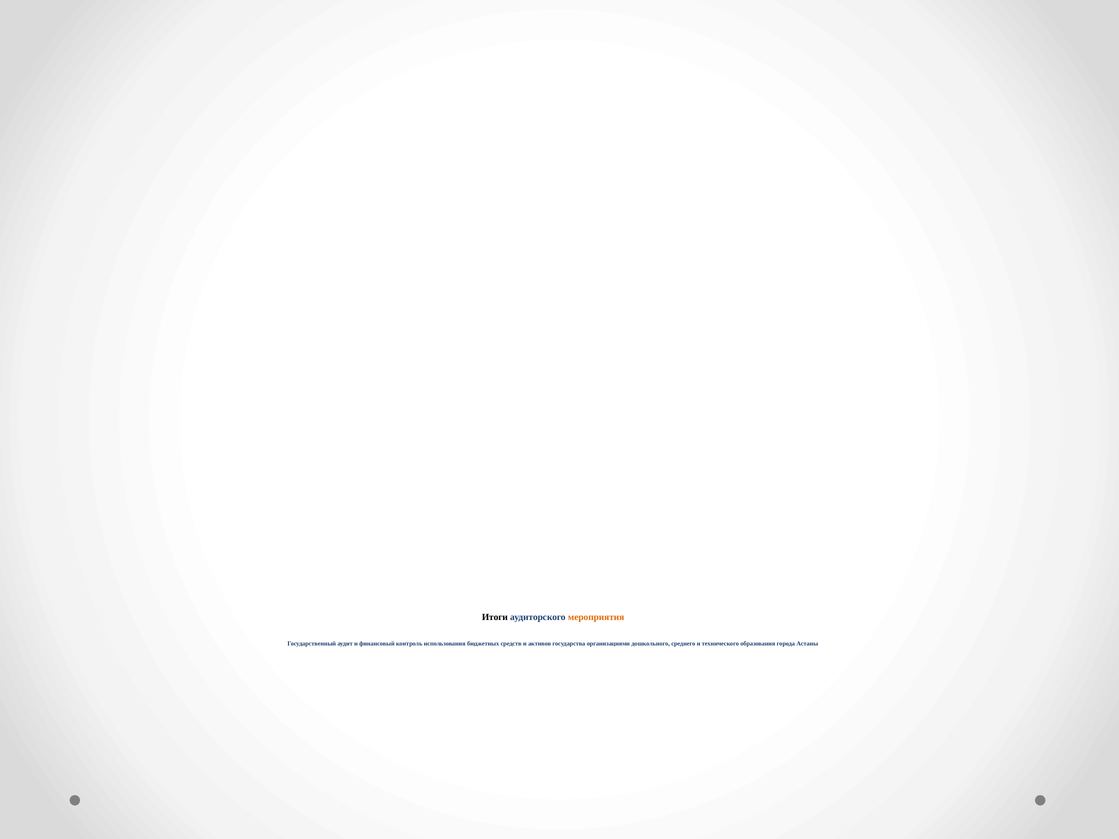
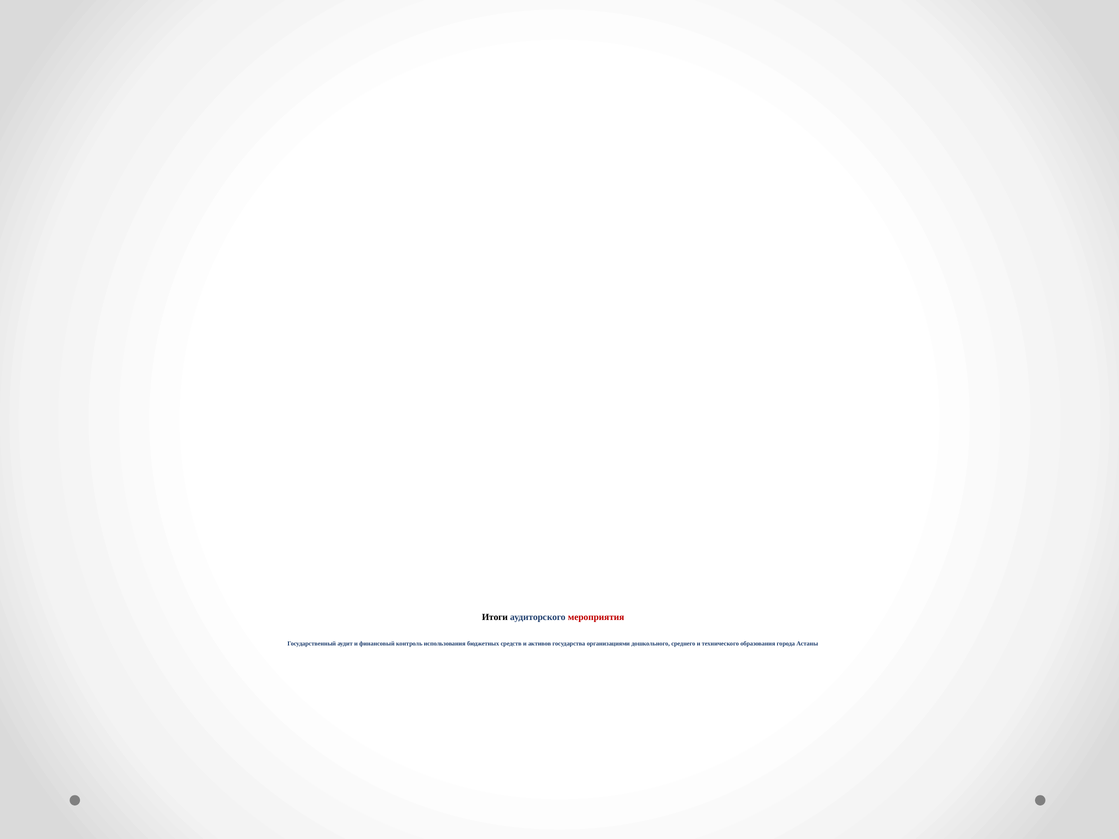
мероприятия colour: orange -> red (596, 617)
